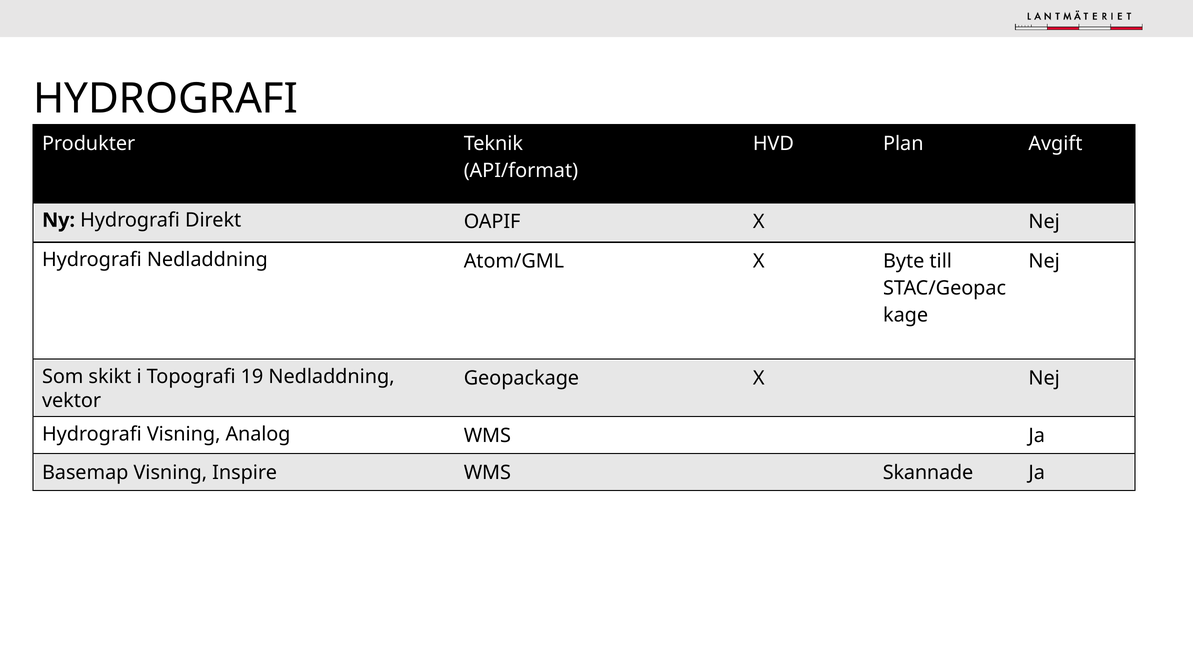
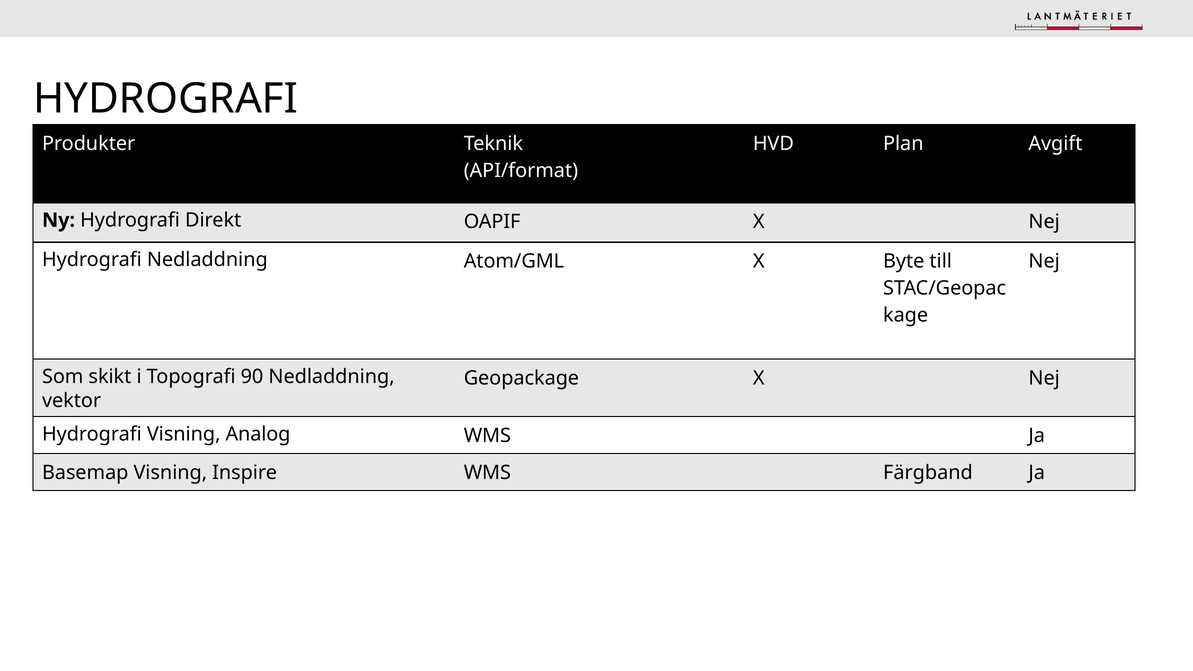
19: 19 -> 90 (252, 377)
Skannade: Skannade -> Färgband (928, 473)
